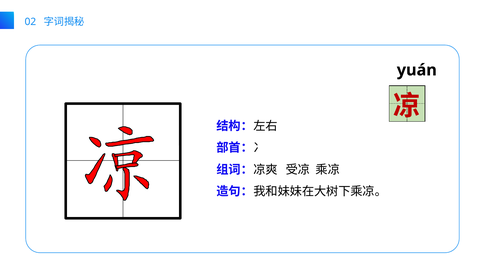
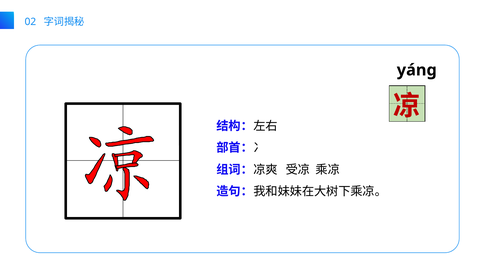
yuán: yuán -> yánɡ (417, 70)
